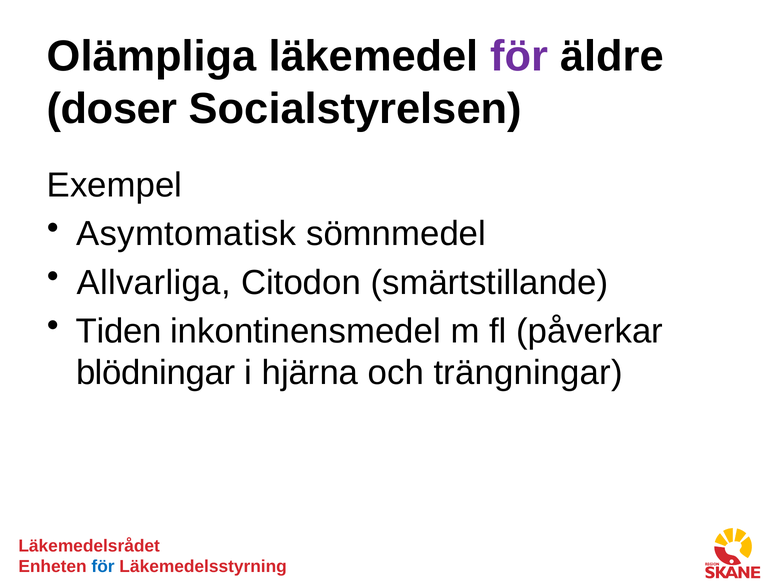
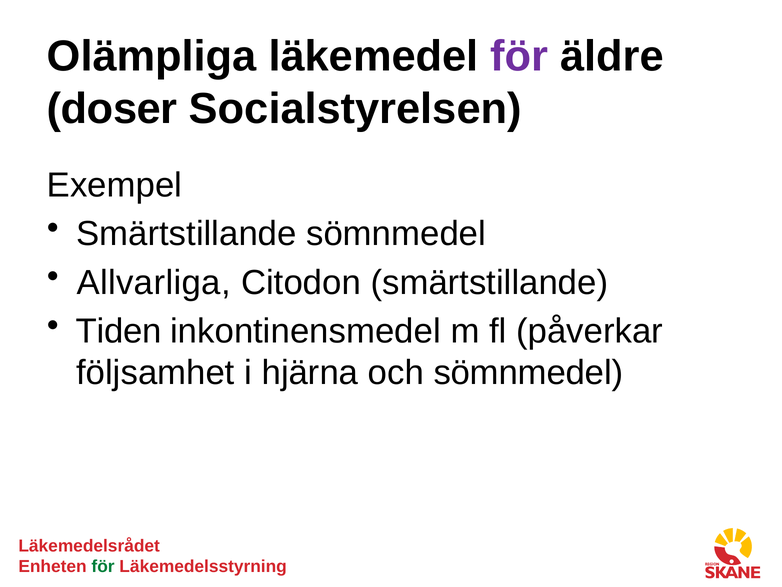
Asymtomatisk: Asymtomatisk -> Smärtstillande (186, 234)
blödningar: blödningar -> följsamhet (155, 373)
och trängningar: trängningar -> sömnmedel (528, 373)
för colour: blue -> green (103, 566)
